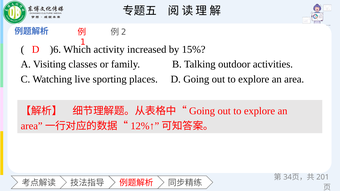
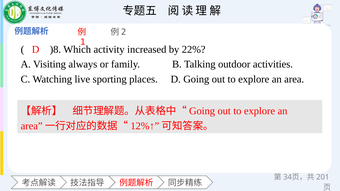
)6: )6 -> )8 (55, 49)
15%: 15% -> 22% (194, 49)
classes: classes -> always (83, 64)
